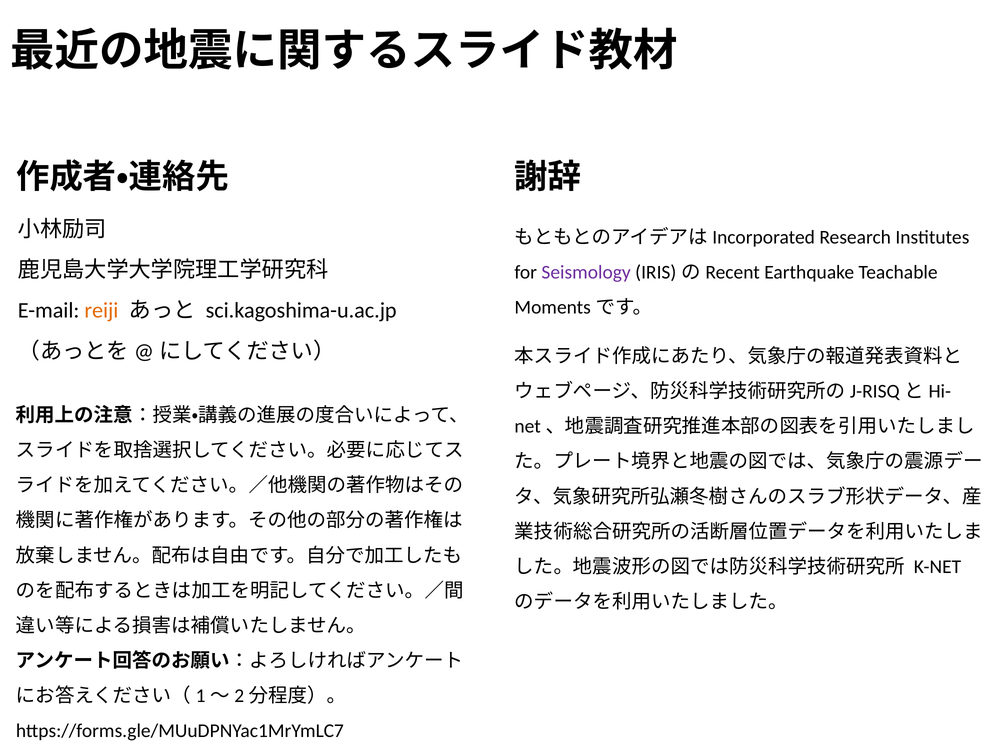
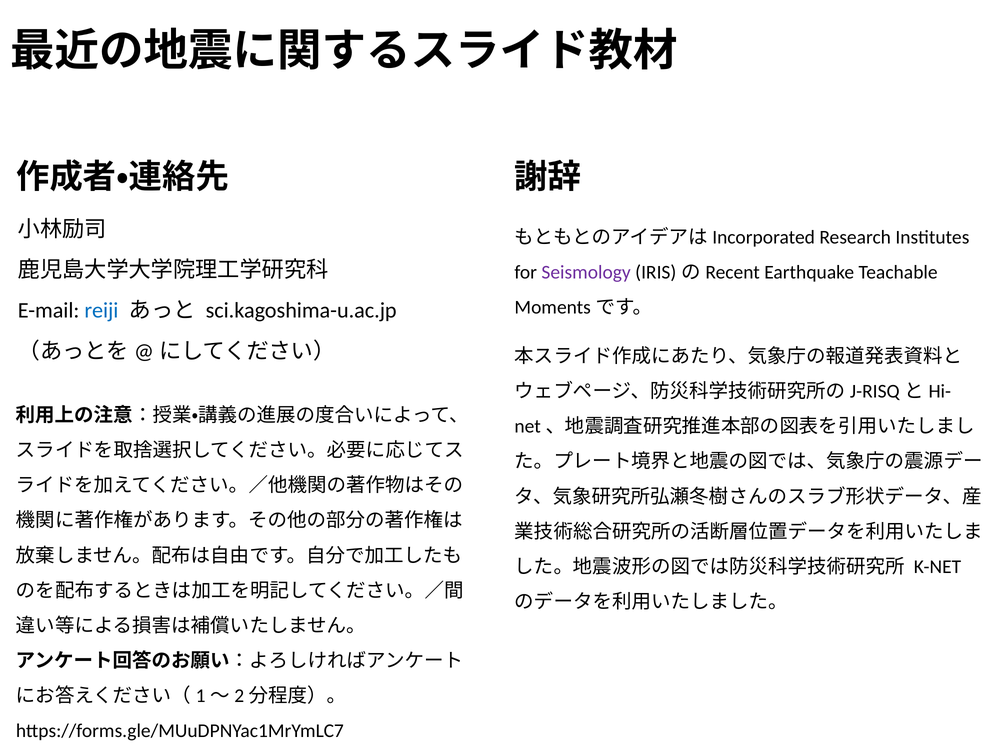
reiji colour: orange -> blue (101, 311)
